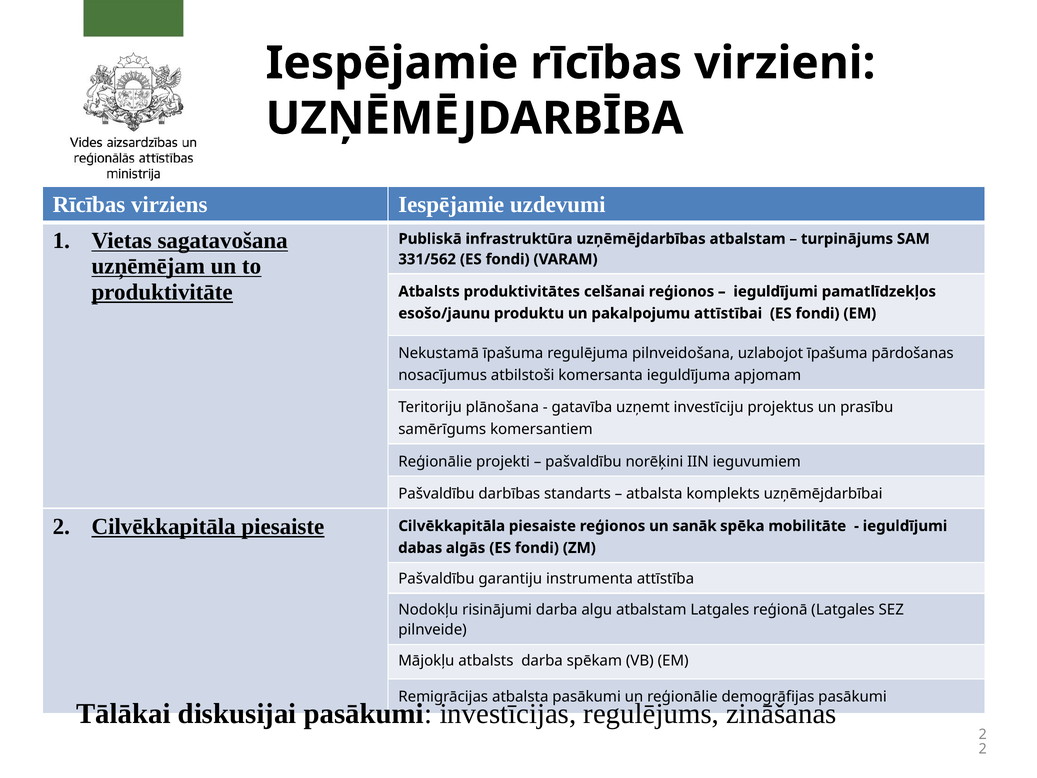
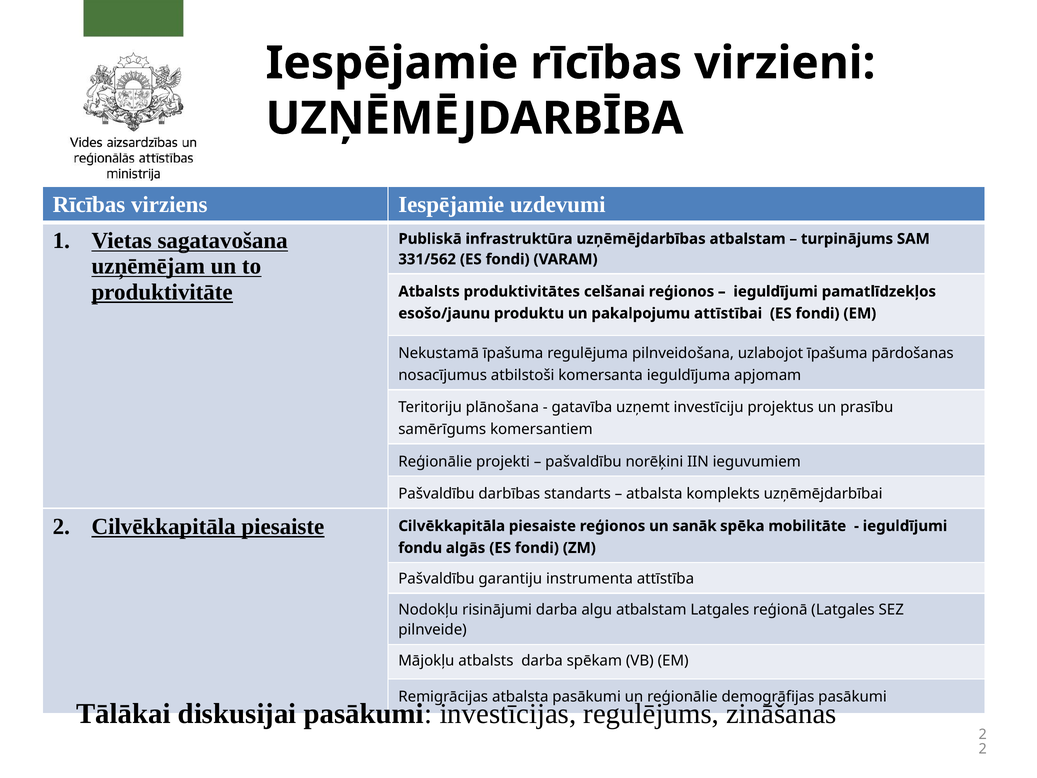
dabas: dabas -> fondu (420, 548)
